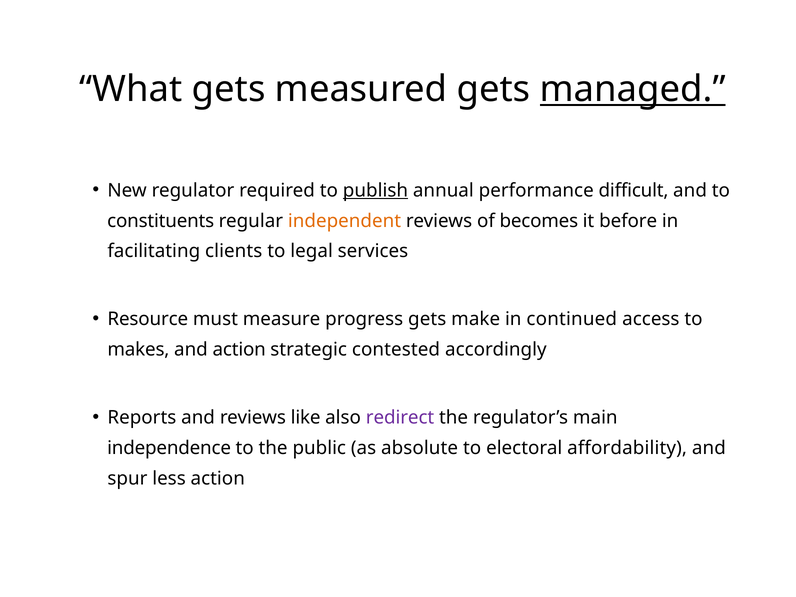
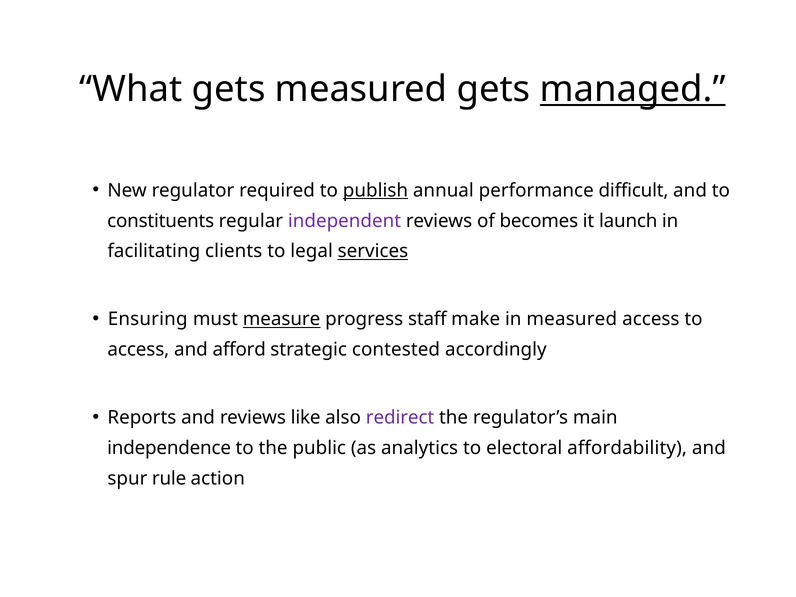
independent colour: orange -> purple (345, 221)
before: before -> launch (628, 221)
services underline: none -> present (373, 251)
Resource: Resource -> Ensuring (148, 319)
measure underline: none -> present (282, 319)
progress gets: gets -> staff (427, 319)
in continued: continued -> measured (572, 319)
makes: makes -> access (138, 350)
and action: action -> afford (239, 350)
absolute: absolute -> analytics (420, 448)
less: less -> rule (169, 479)
